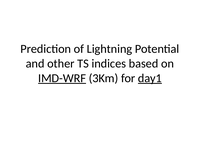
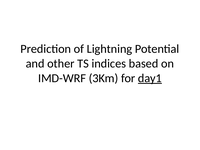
IMD-WRF underline: present -> none (62, 78)
